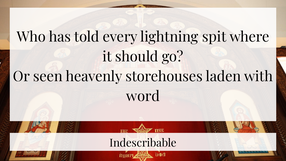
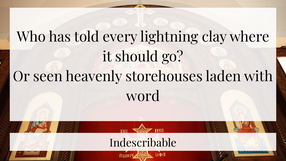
spit: spit -> clay (214, 37)
